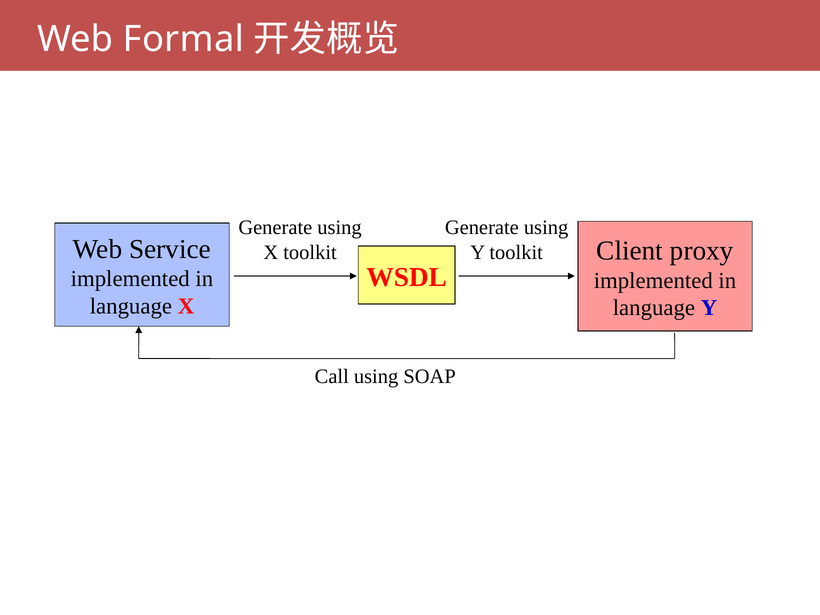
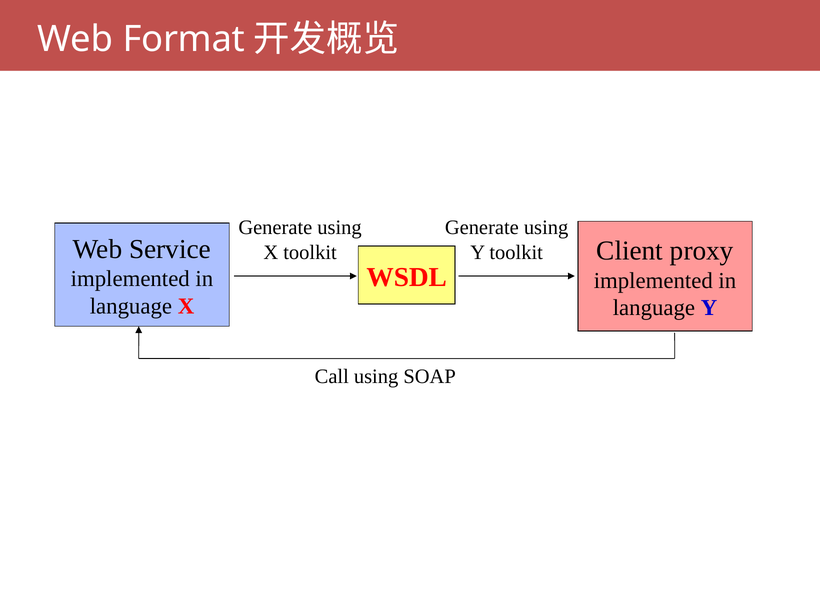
Formal: Formal -> Format (184, 39)
